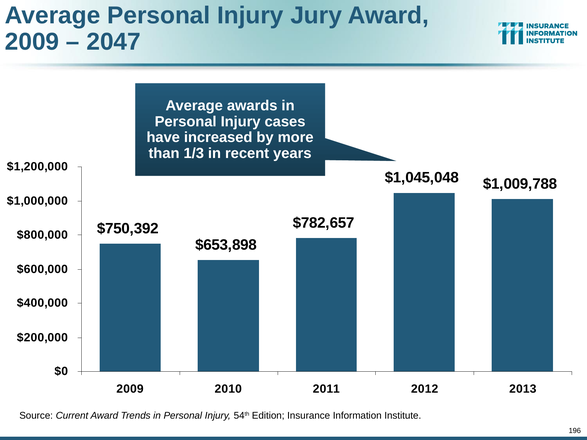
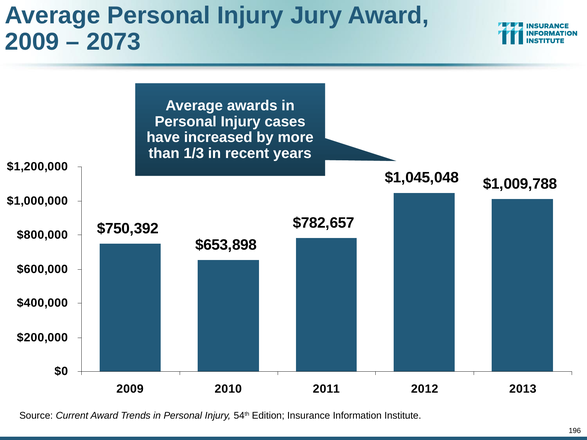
2047: 2047 -> 2073 (114, 42)
